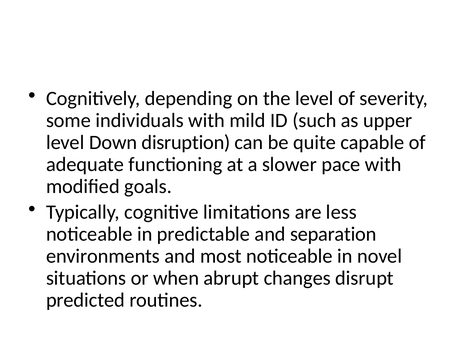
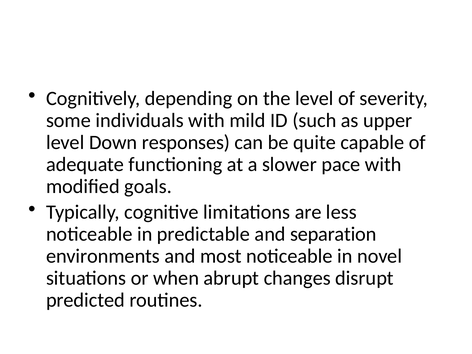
disruption: disruption -> responses (186, 143)
